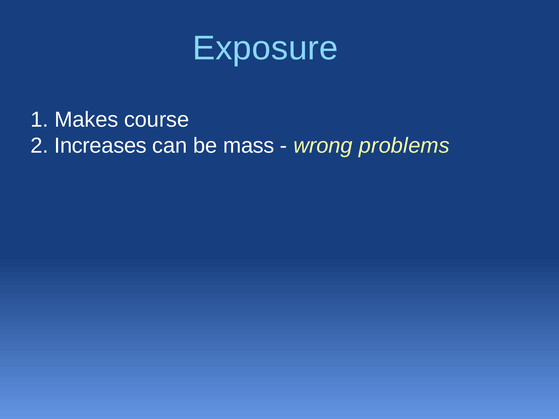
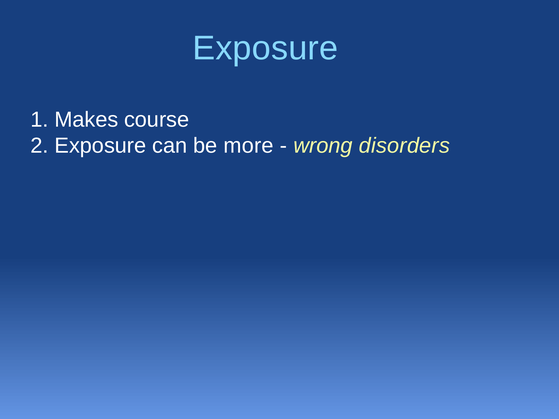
2 Increases: Increases -> Exposure (100, 146)
mass: mass -> more (249, 146)
problems: problems -> disorders (404, 146)
